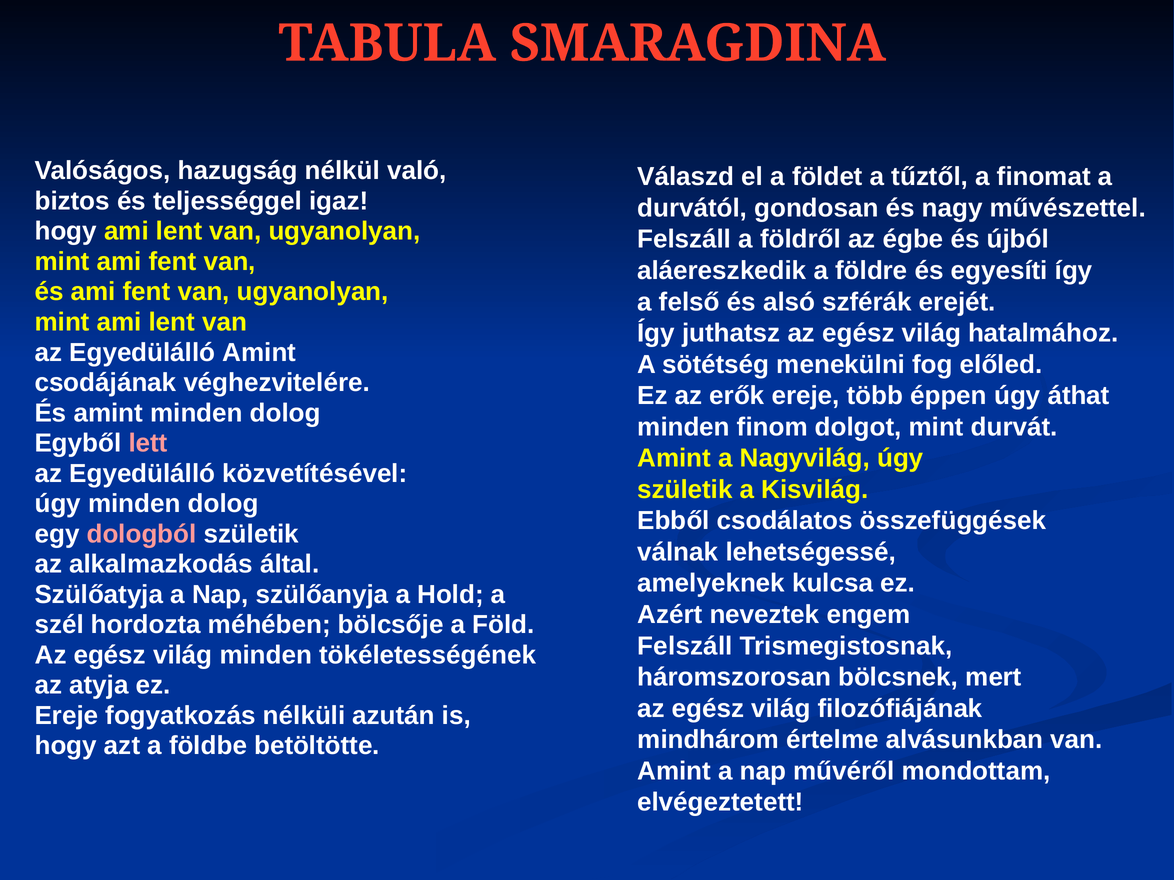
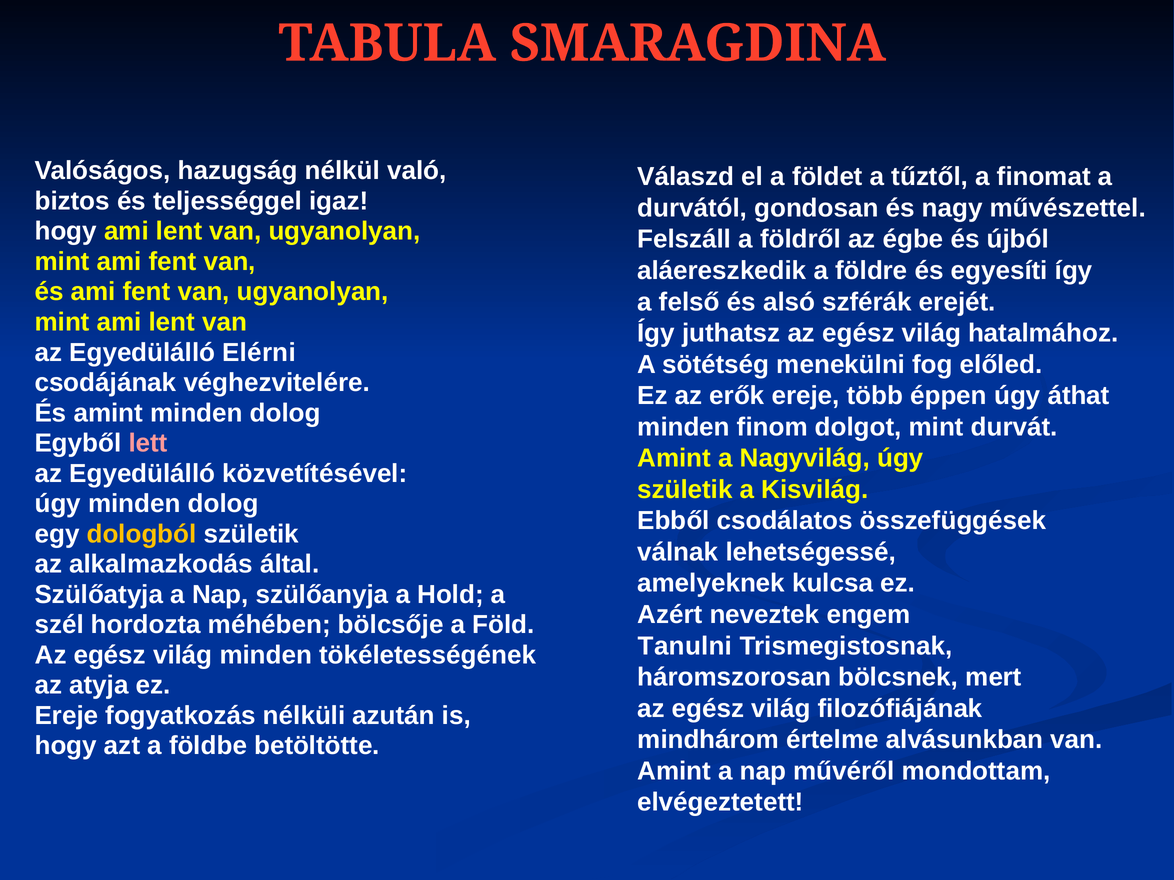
Egyedülálló Amint: Amint -> Elérni (259, 353)
dologból colour: pink -> yellow (142, 534)
Felszáll: Felszáll -> Tanulni (685, 646)
